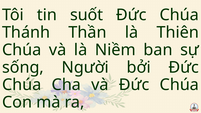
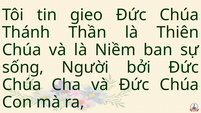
suốt: suốt -> gieo (86, 15)
